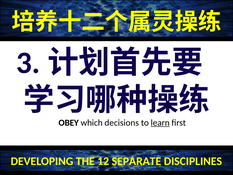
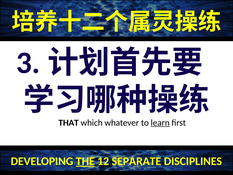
OBEY: OBEY -> THAT (69, 123)
decisions: decisions -> whatever (122, 123)
THE underline: none -> present (85, 161)
